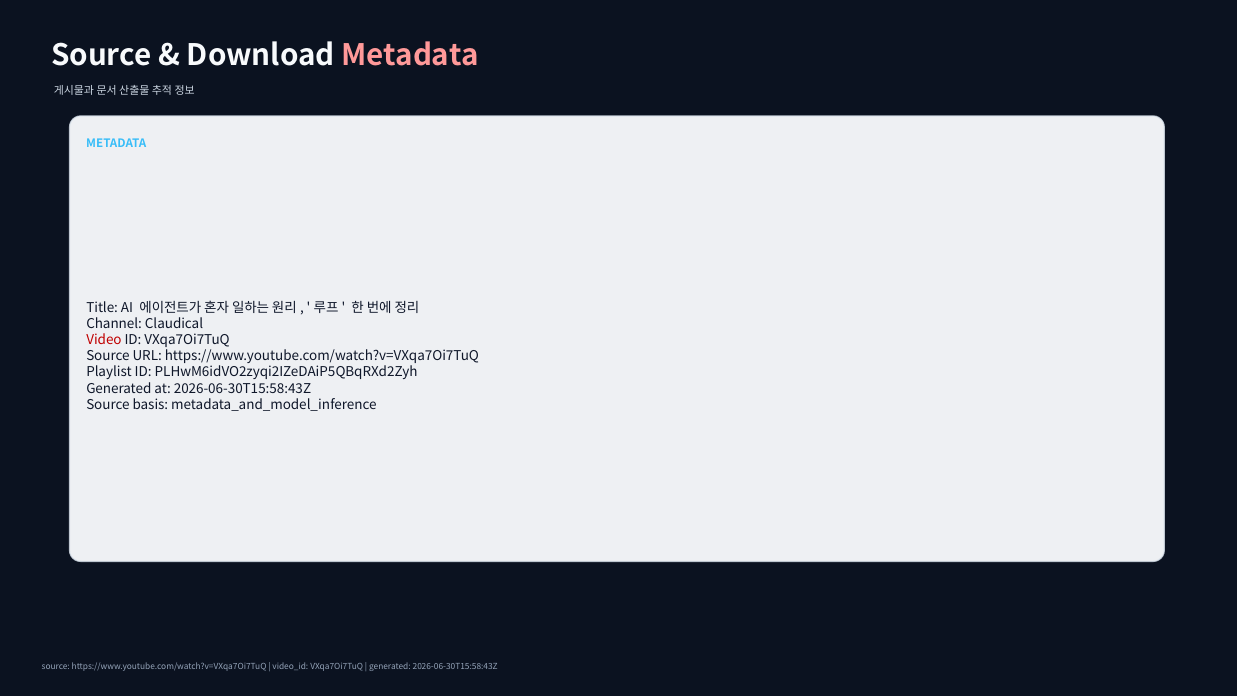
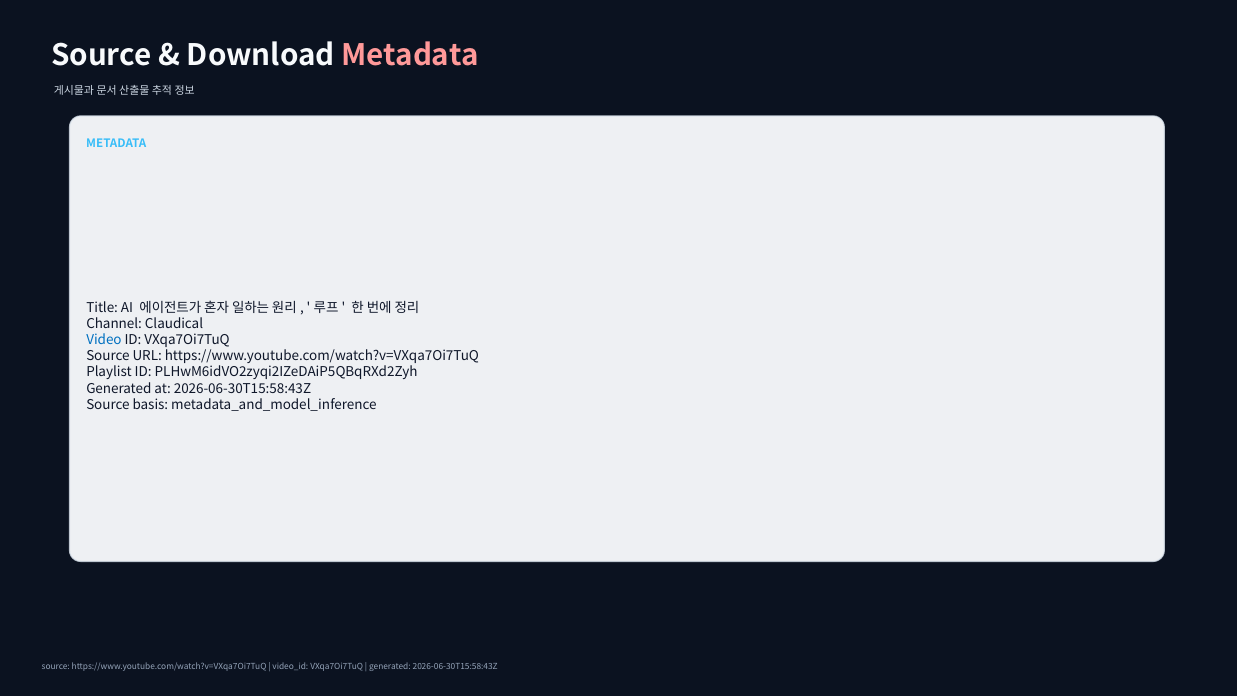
Video colour: red -> blue (104, 340)
